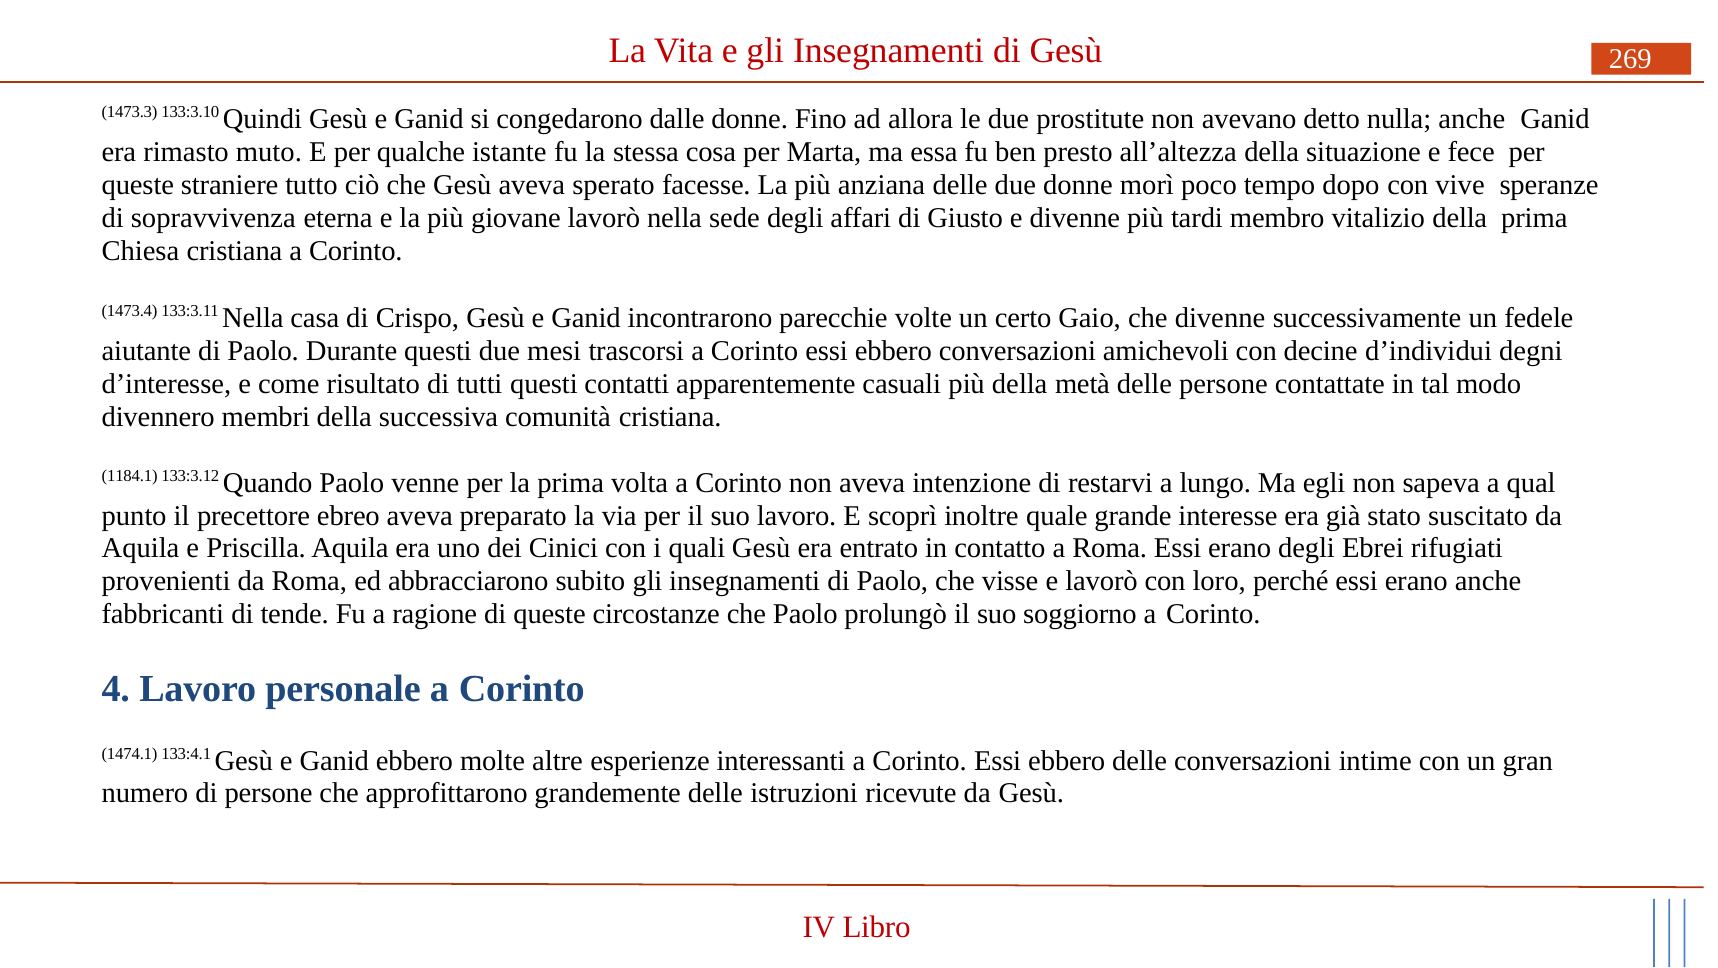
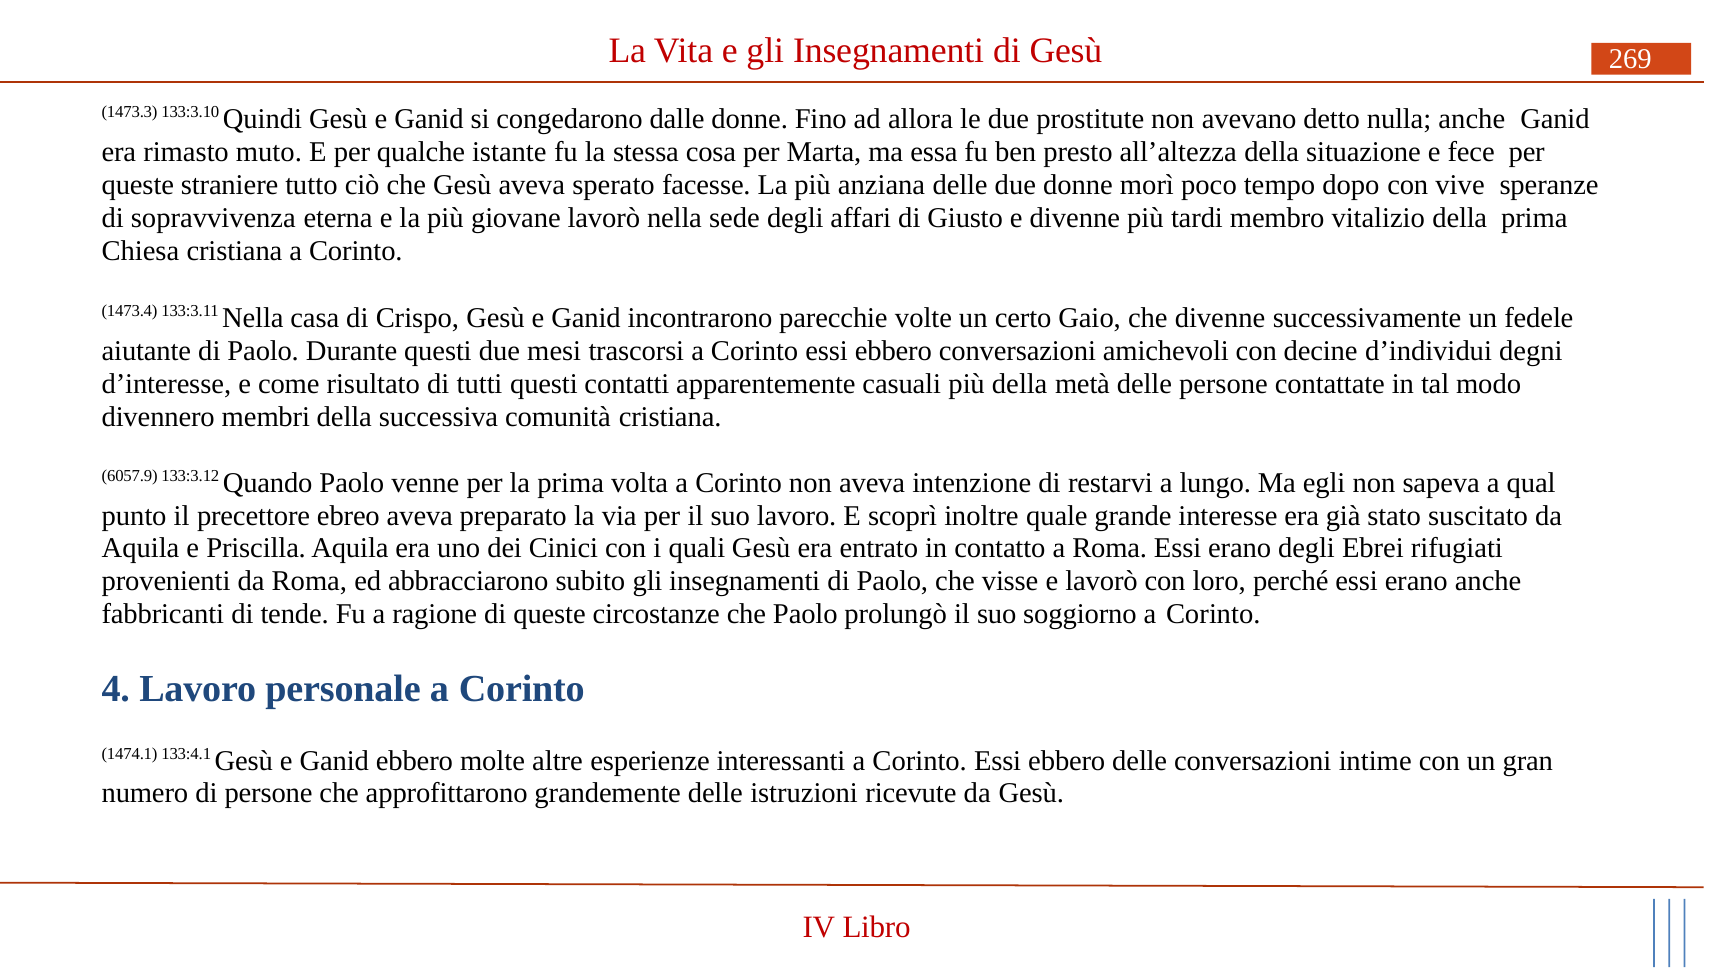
1184.1: 1184.1 -> 6057.9 (130, 476)
